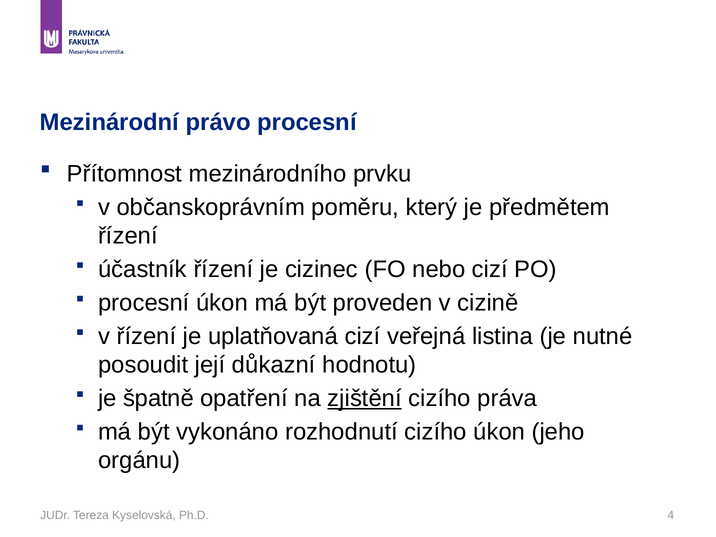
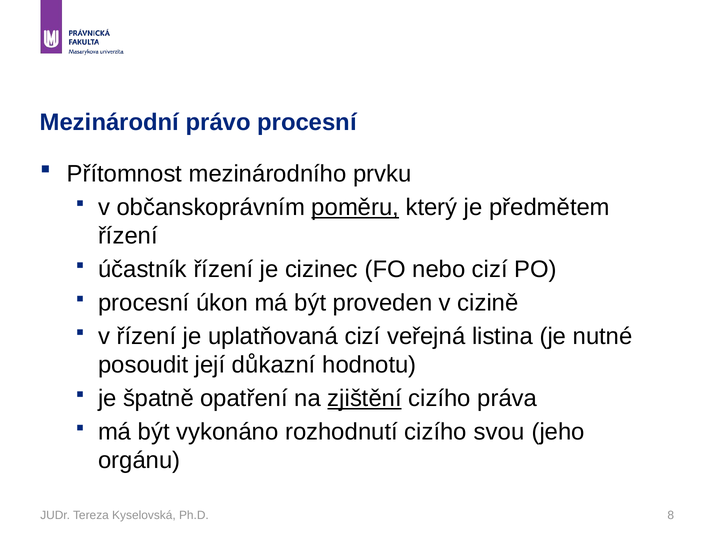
poměru underline: none -> present (355, 207)
cizího úkon: úkon -> svou (499, 432)
4: 4 -> 8 (671, 515)
